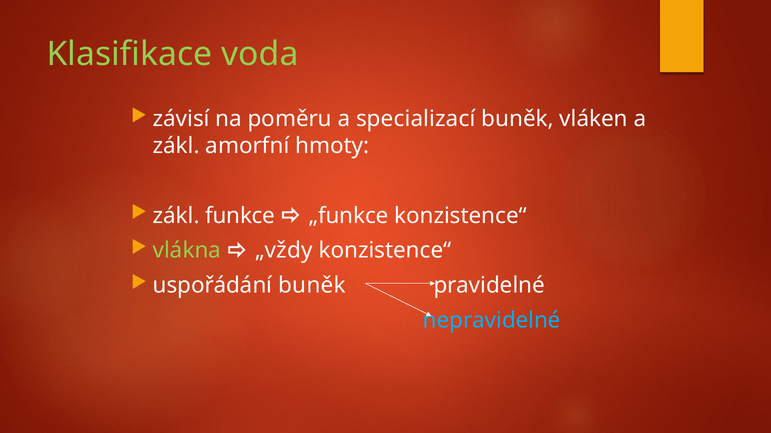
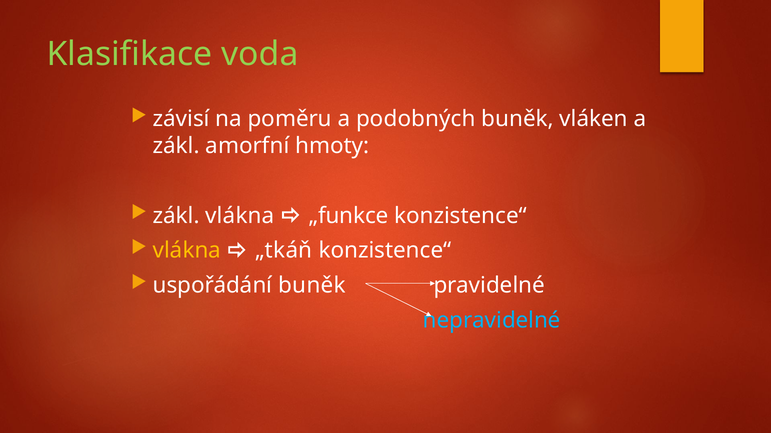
specializací: specializací -> podobných (416, 119)
zákl funkce: funkce -> vlákna (240, 216)
vlákna colour: light green -> yellow (187, 251)
„vždy: „vždy -> „tkáň (284, 251)
